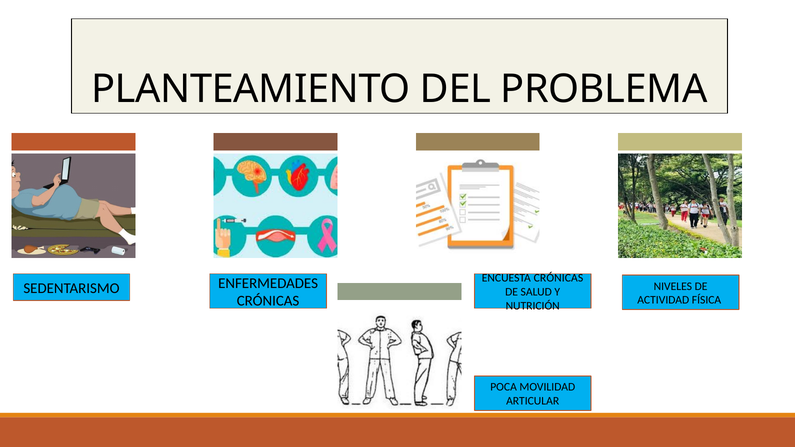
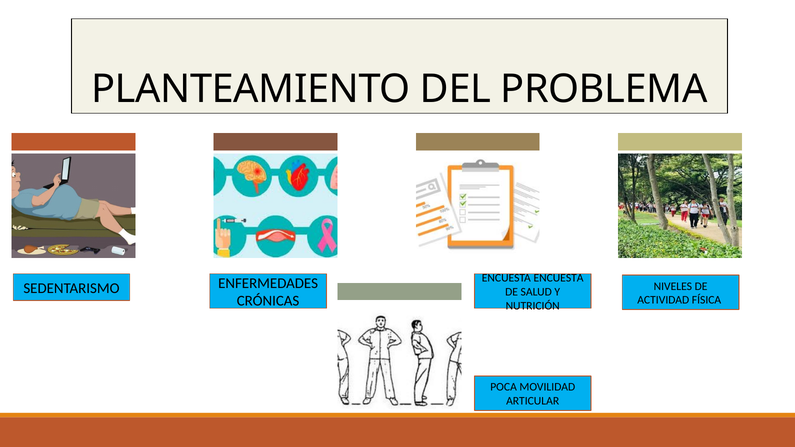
ENCUESTA CRÓNICAS: CRÓNICAS -> ENCUESTA (559, 278)
